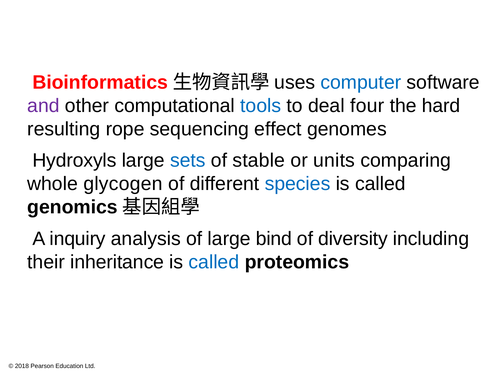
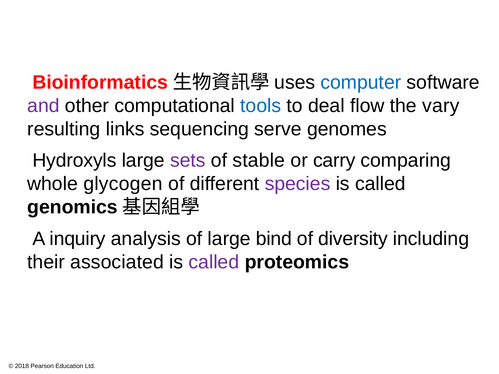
four: four -> flow (367, 106)
hard: hard -> vary (441, 106)
rope: rope -> links (125, 129)
effect: effect -> serve (278, 129)
sets colour: blue -> purple (188, 161)
units: units -> carry (334, 161)
species colour: blue -> purple (298, 184)
inheritance: inheritance -> associated (117, 262)
called colour: blue -> purple (214, 262)
